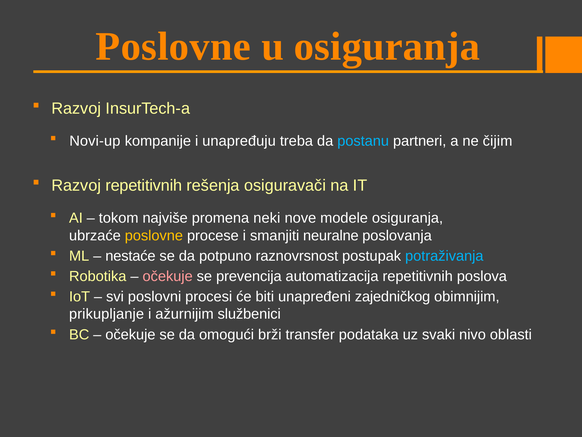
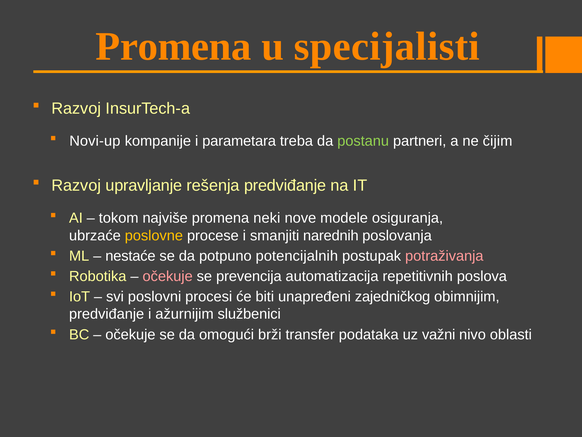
Poslovne: Poslovne -> Promena (174, 47)
u osiguranja: osiguranja -> specijalisti (387, 47)
unapređuju: unapređuju -> parametara (239, 141)
postanu colour: light blue -> light green (363, 141)
Razvoj repetitivnih: repetitivnih -> upravljanje (144, 185)
rešenja osiguravači: osiguravači -> predviđanje (285, 185)
neuralne: neuralne -> narednih (331, 235)
raznovrsnost: raznovrsnost -> potencijalnih (297, 256)
potraživanja colour: light blue -> pink (444, 256)
prikupljanje: prikupljanje -> predviđanje (107, 314)
svaki: svaki -> važni (439, 334)
